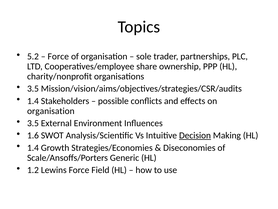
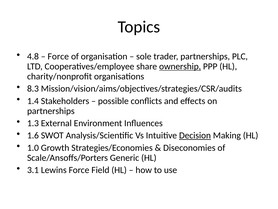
5.2: 5.2 -> 4.8 (33, 56)
ownership underline: none -> present (180, 66)
3.5: 3.5 -> 8.3 (33, 88)
organisation: organisation -> partnerships (51, 111)
3.5: 3.5 -> 1.3 (33, 123)
1.4: 1.4 -> 1.0 (33, 147)
1.2: 1.2 -> 3.1 (33, 170)
